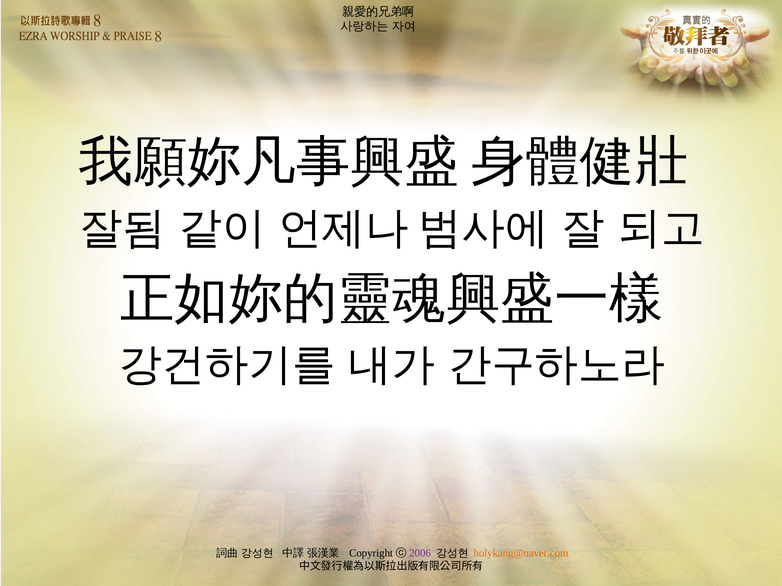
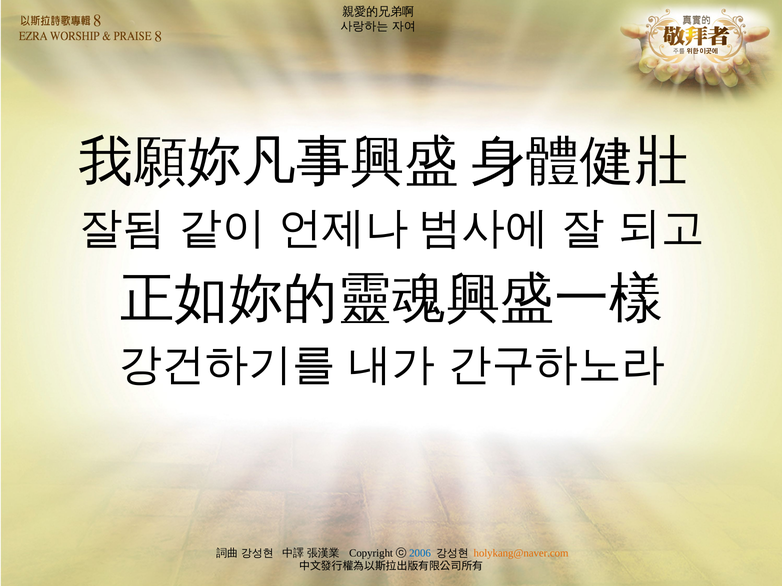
2006 colour: purple -> blue (420, 553)
